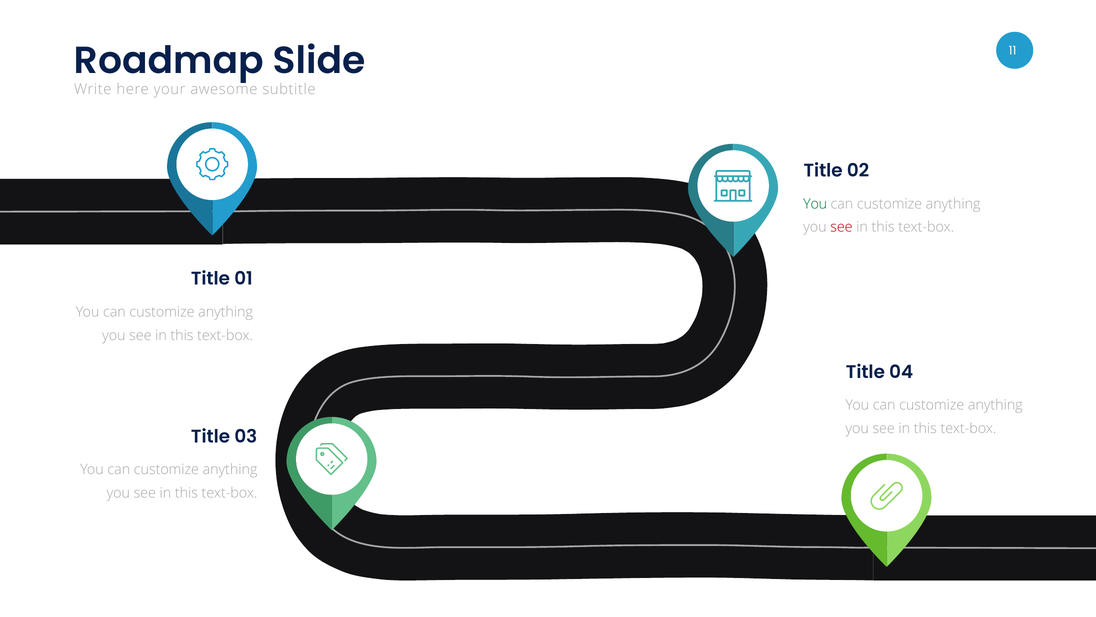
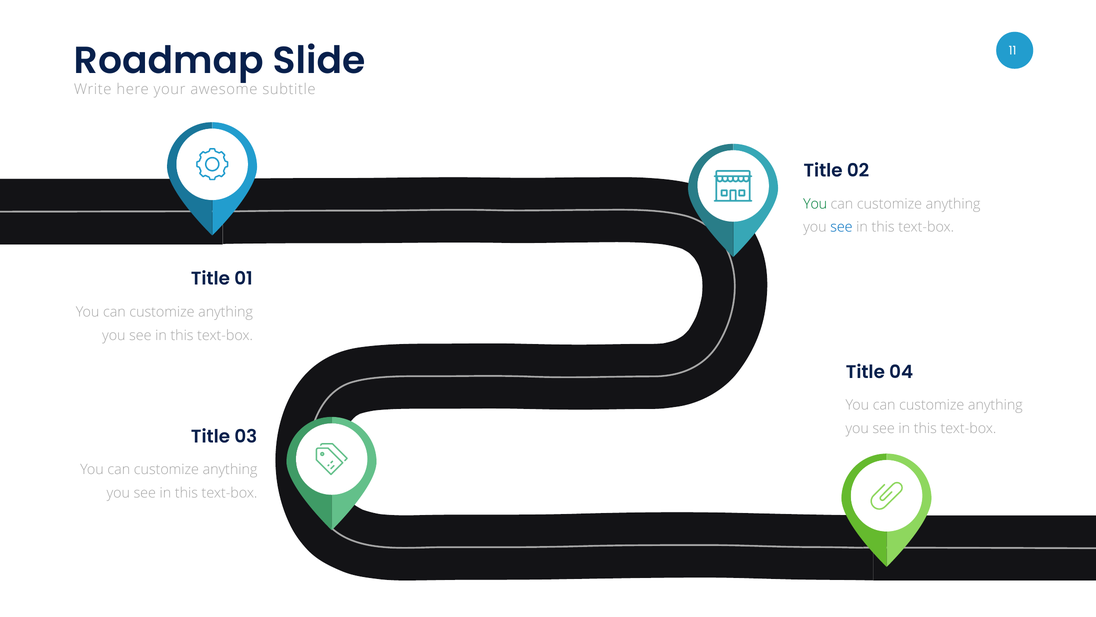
see colour: red -> blue (841, 227)
